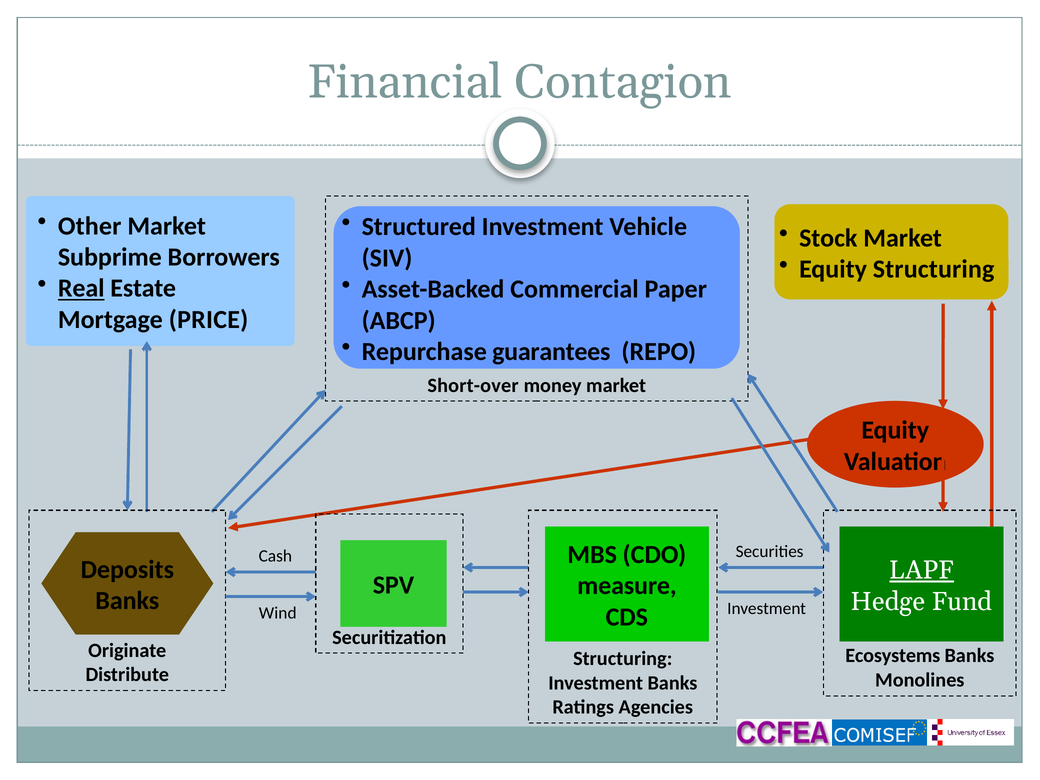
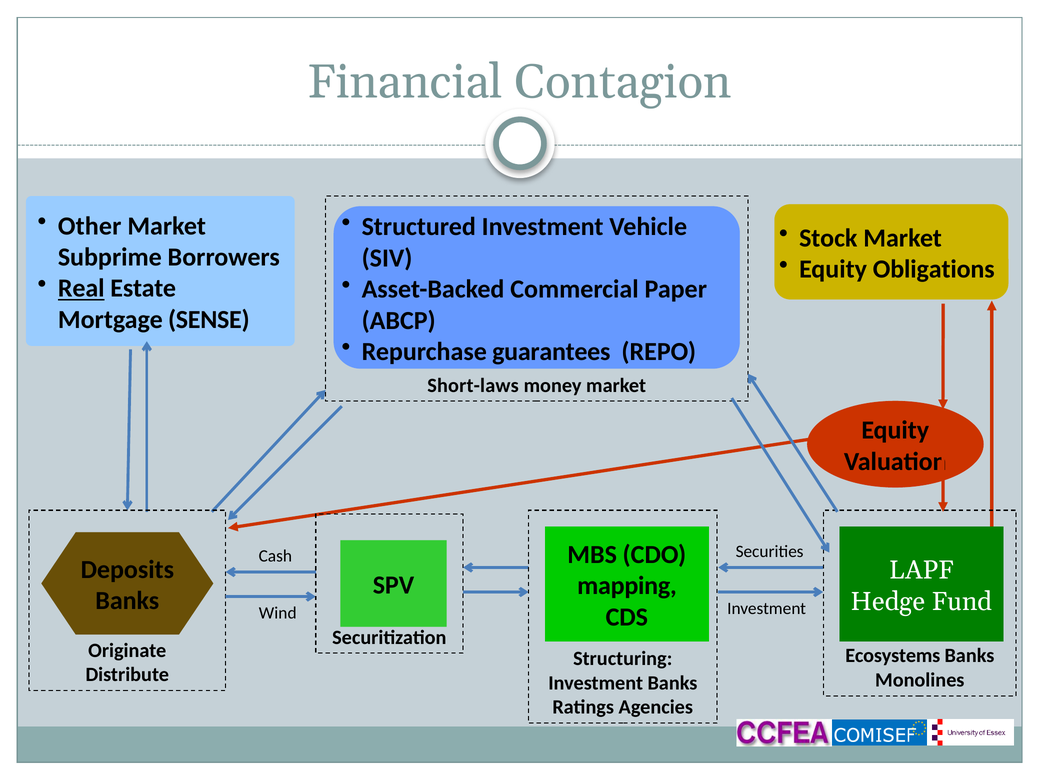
Equity Structuring: Structuring -> Obligations (934, 269)
PRICE: PRICE -> SENSE (209, 320)
Short-over: Short-over -> Short-laws (473, 385)
LAPF underline: present -> none (922, 570)
measure: measure -> mapping (627, 586)
